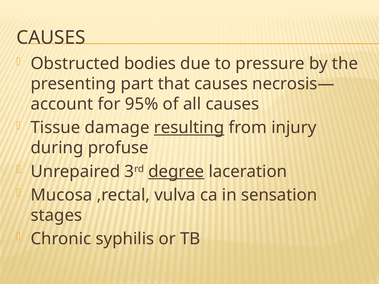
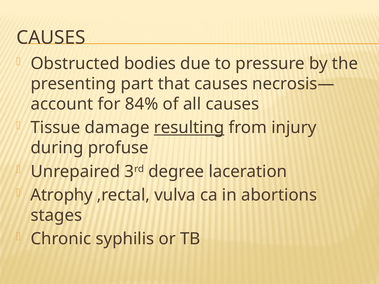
95%: 95% -> 84% (142, 104)
degree underline: present -> none (176, 172)
Mucosa: Mucosa -> Atrophy (62, 195)
sensation: sensation -> abortions (279, 195)
